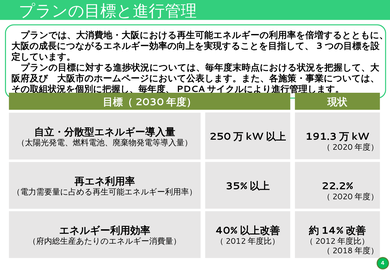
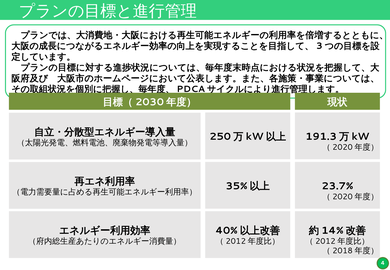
22.2%: 22.2% -> 23.7% (337, 186)
